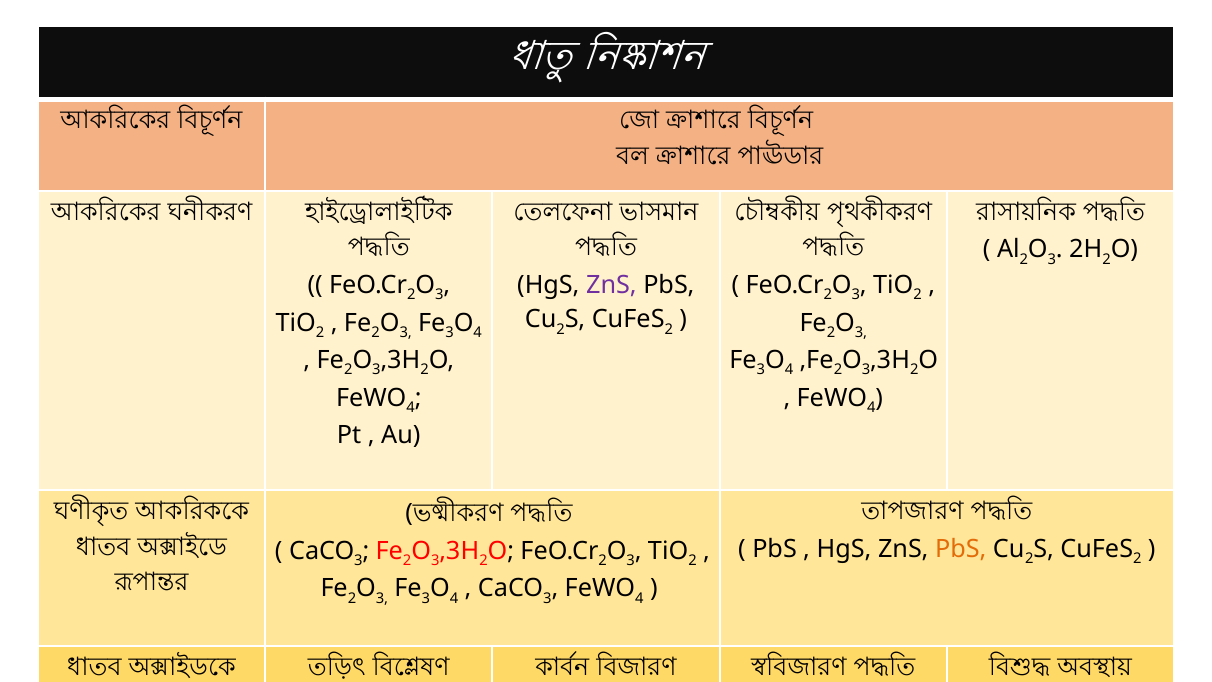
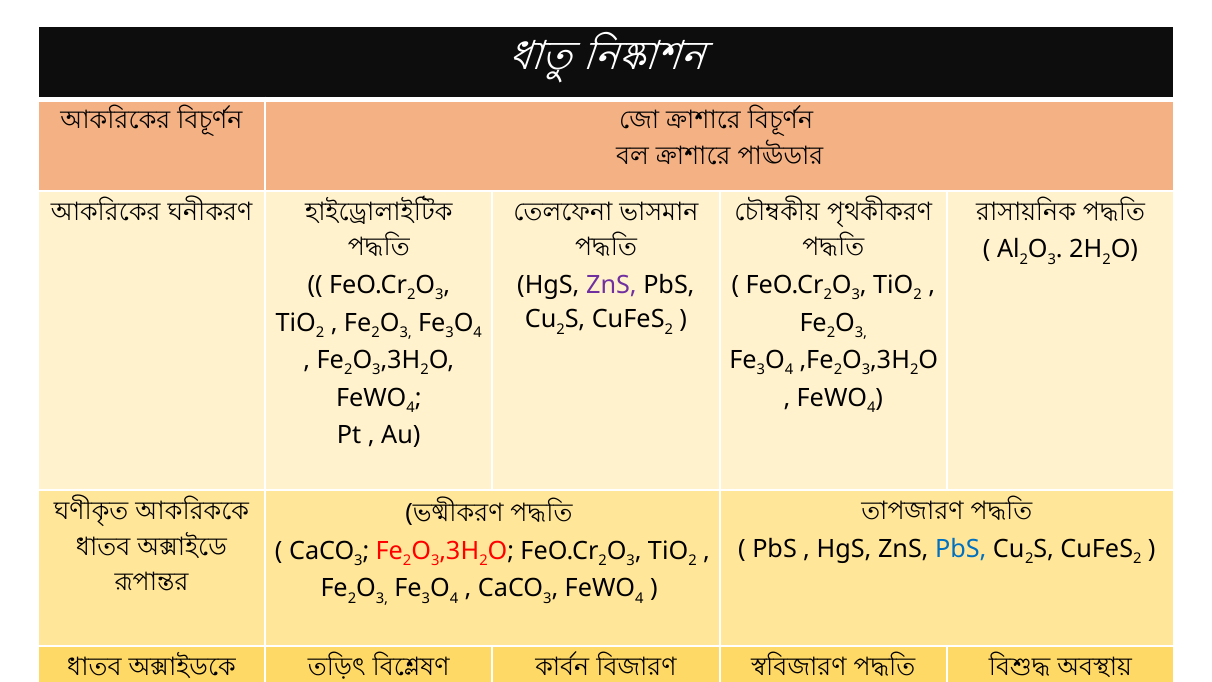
PbS colour: orange -> blue (961, 549)
